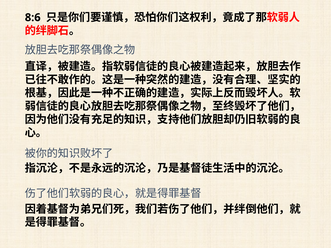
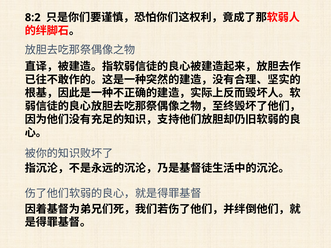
8:6: 8:6 -> 8:2 (33, 18)
